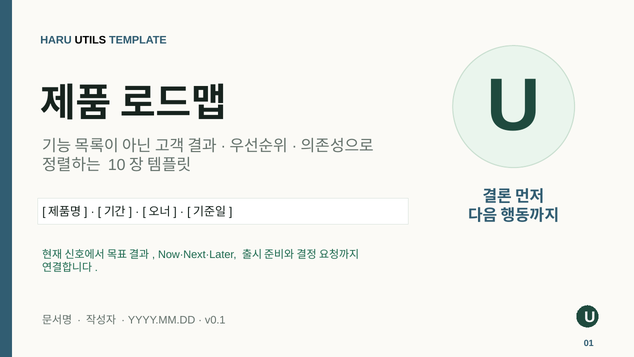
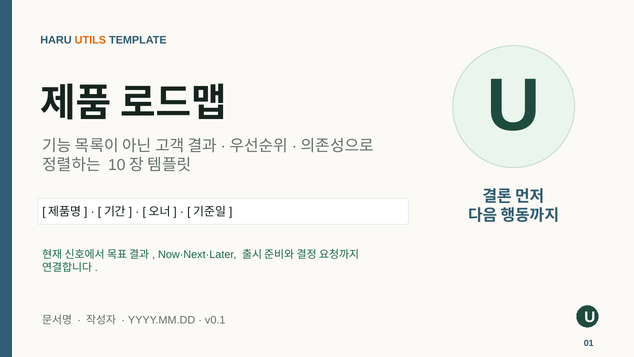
UTILS colour: black -> orange (90, 40)
